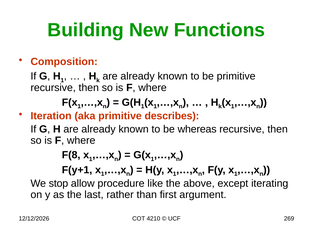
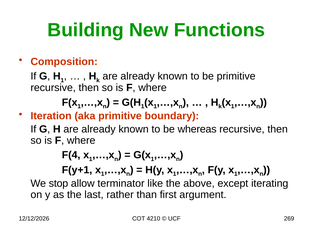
describes: describes -> boundary (172, 116)
F(8: F(8 -> F(4 (71, 156)
procedure: procedure -> terminator (121, 184)
